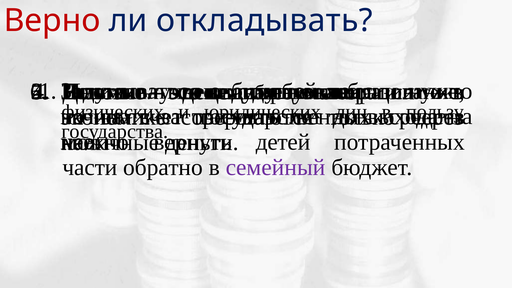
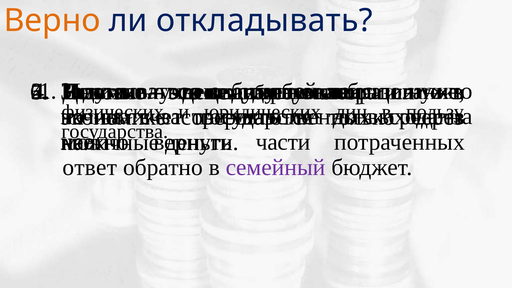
Верно colour: red -> orange (52, 21)
детей: детей -> части (283, 142)
части: части -> ответ (90, 168)
